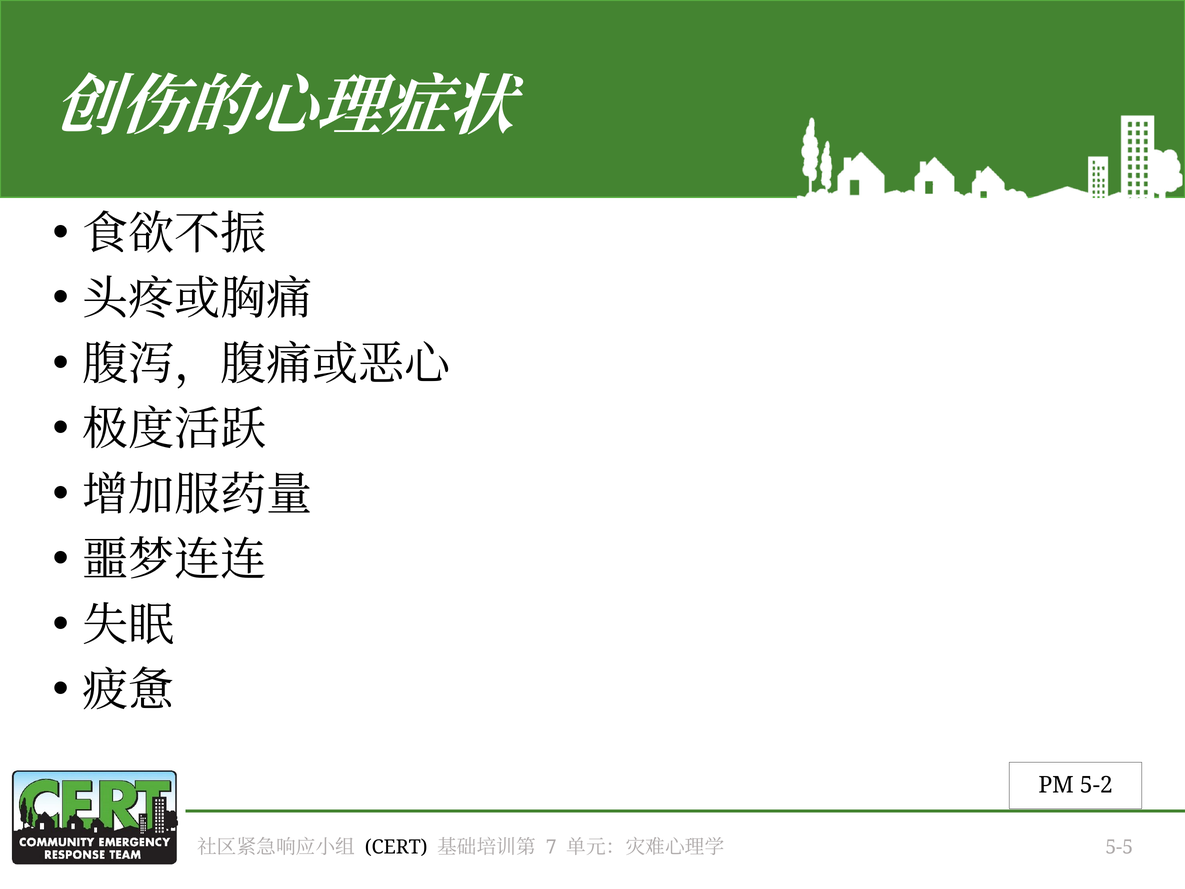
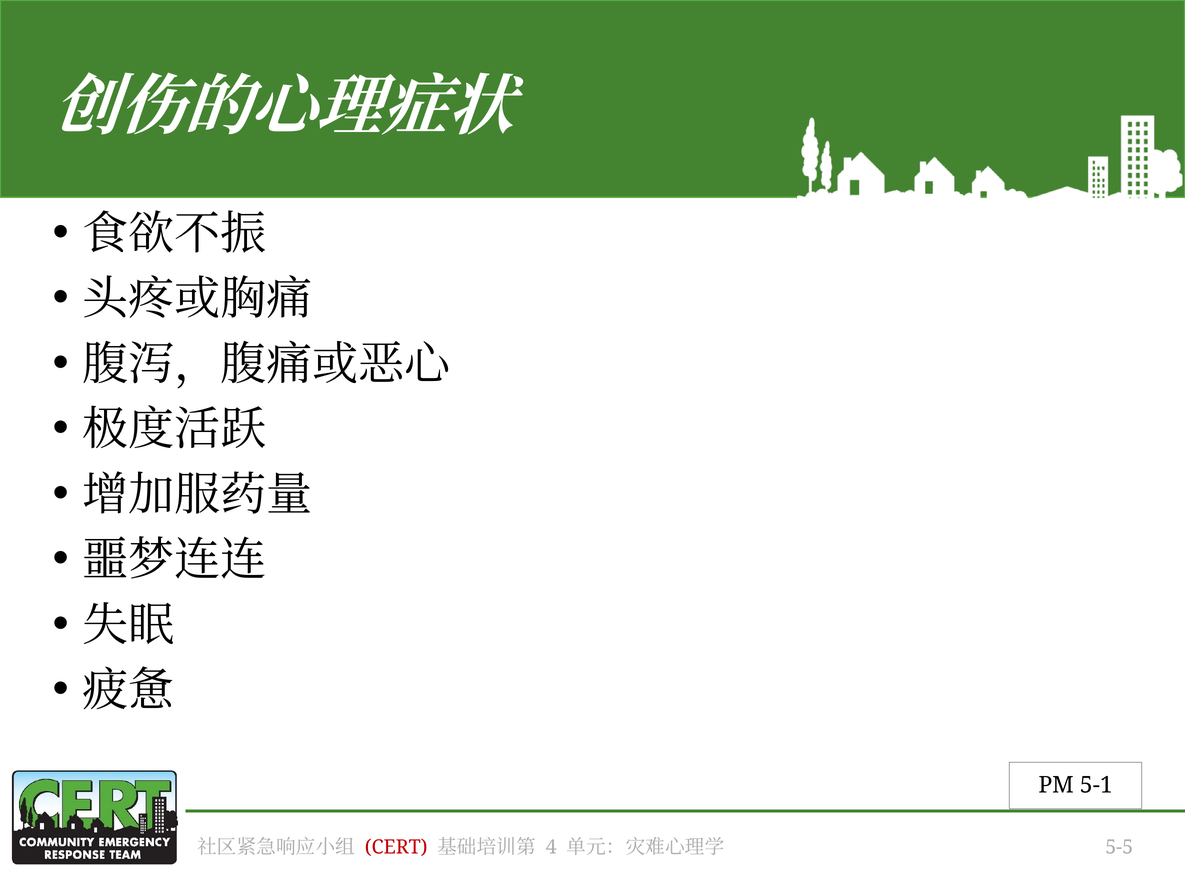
5-2: 5-2 -> 5-1 (1096, 785)
CERT colour: black -> red (396, 847)
7: 7 -> 4 (551, 847)
